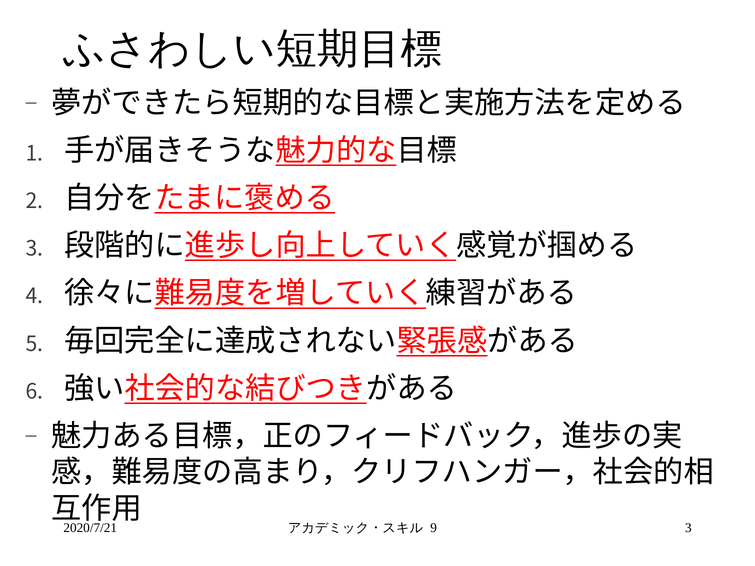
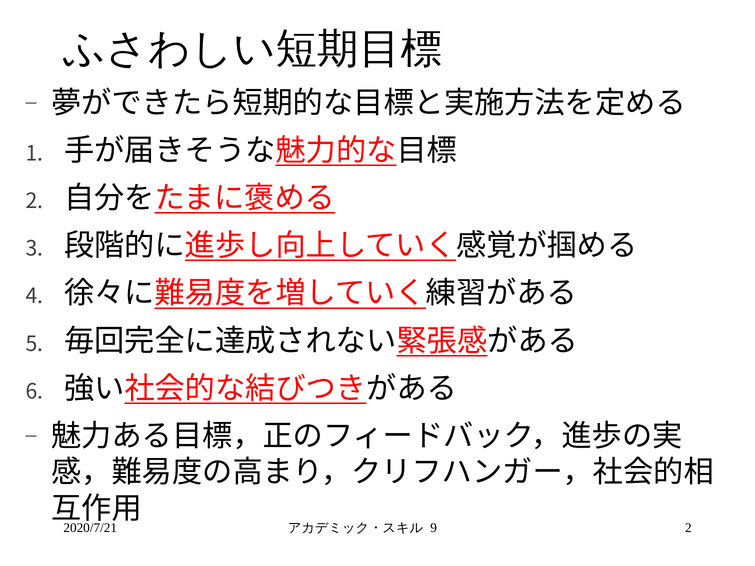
9 3: 3 -> 2 (688, 528)
